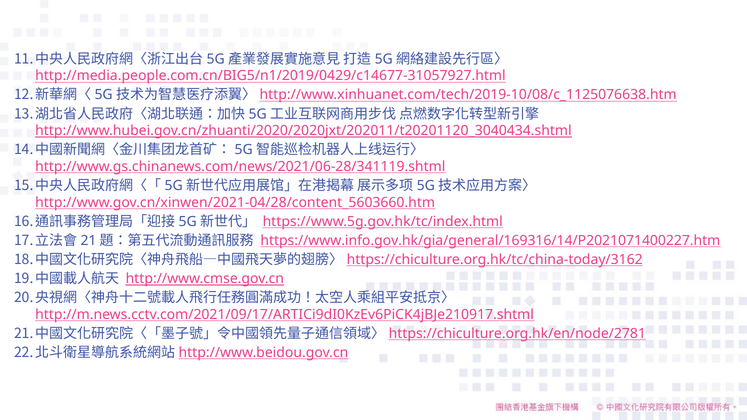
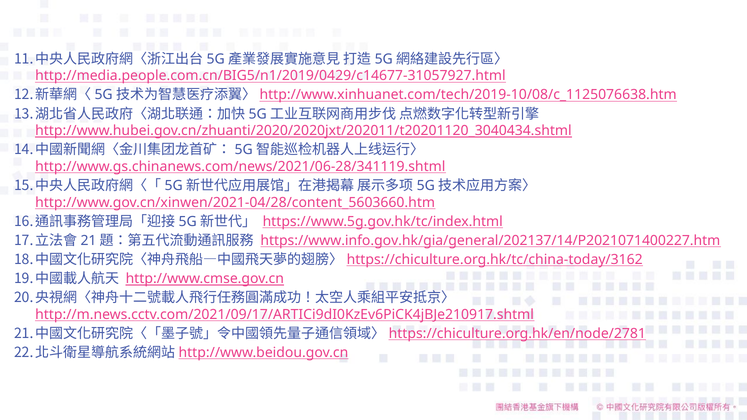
https://www.info.gov.hk/gia/general/169316/14/P2021071400227.htm: https://www.info.gov.hk/gia/general/169316/14/P2021071400227.htm -> https://www.info.gov.hk/gia/general/202137/14/P2021071400227.htm (490, 241)
